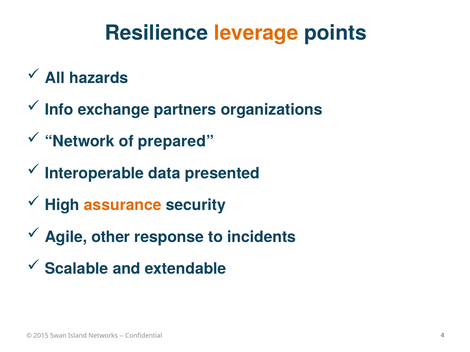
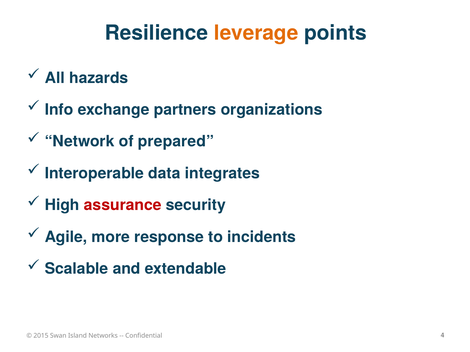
presented: presented -> integrates (222, 174)
assurance colour: orange -> red (123, 205)
other: other -> more (111, 237)
